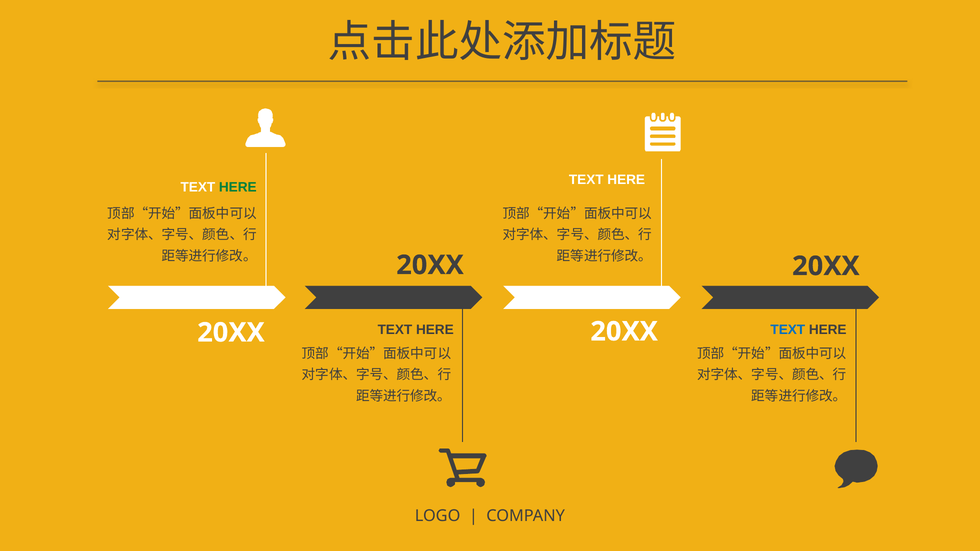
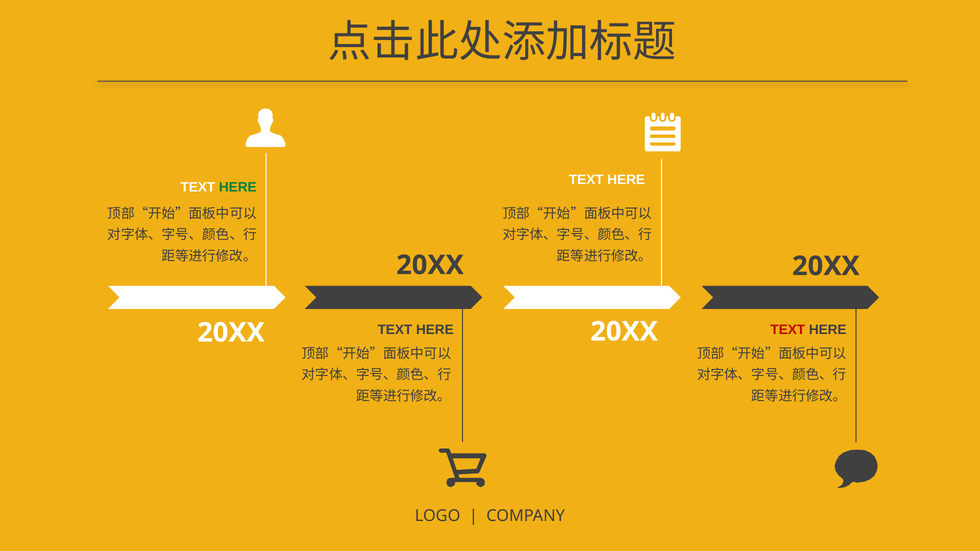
TEXT colour: blue -> red (788, 330)
